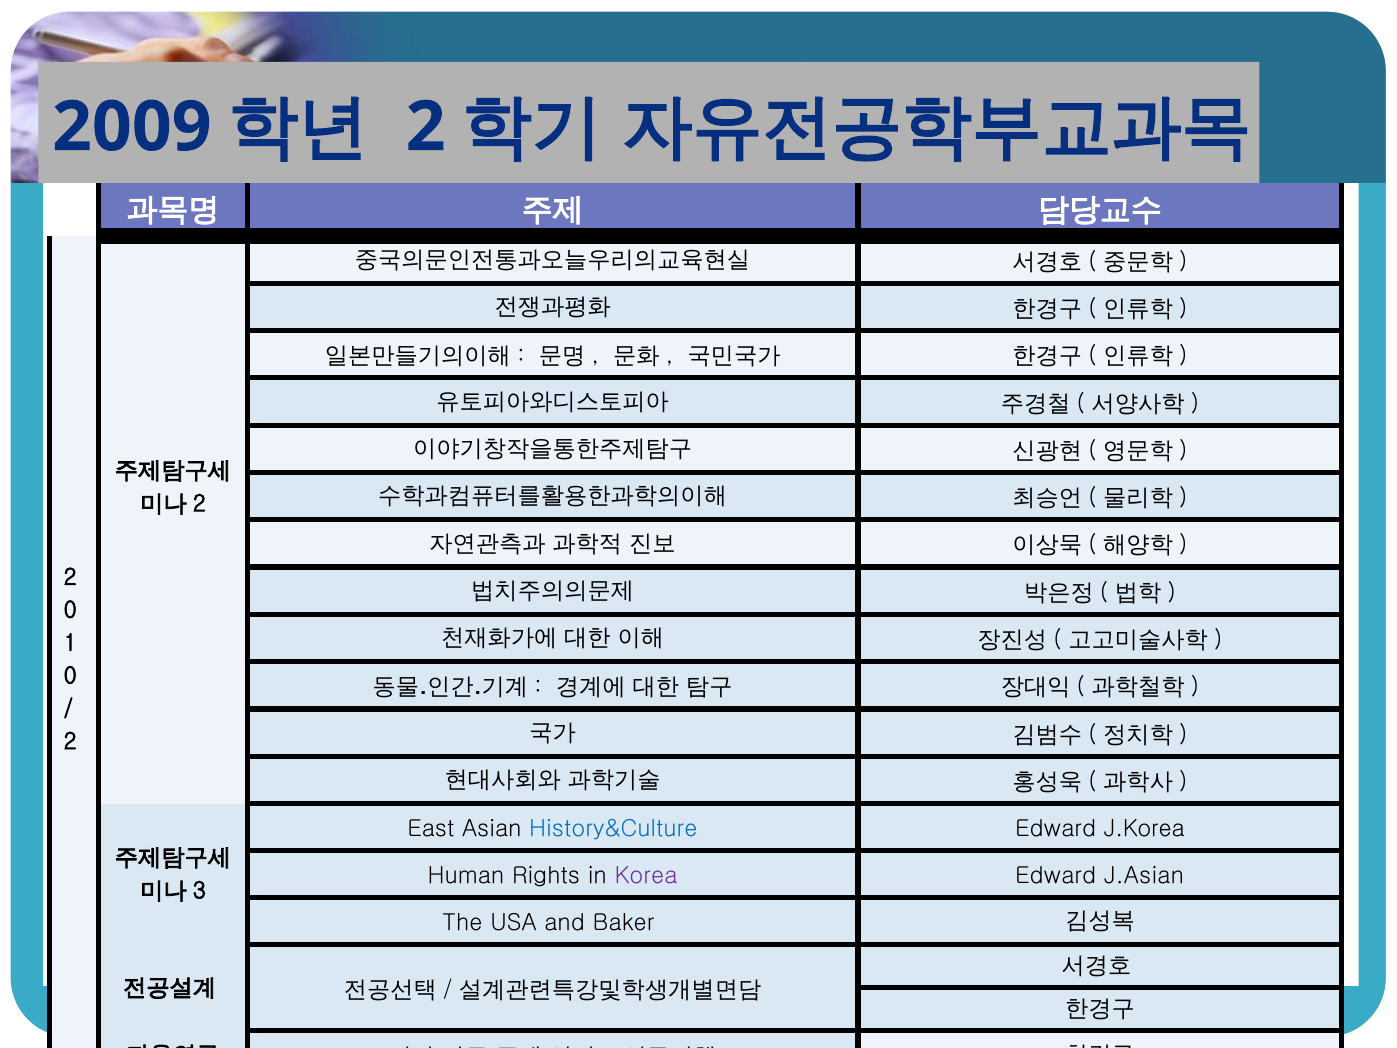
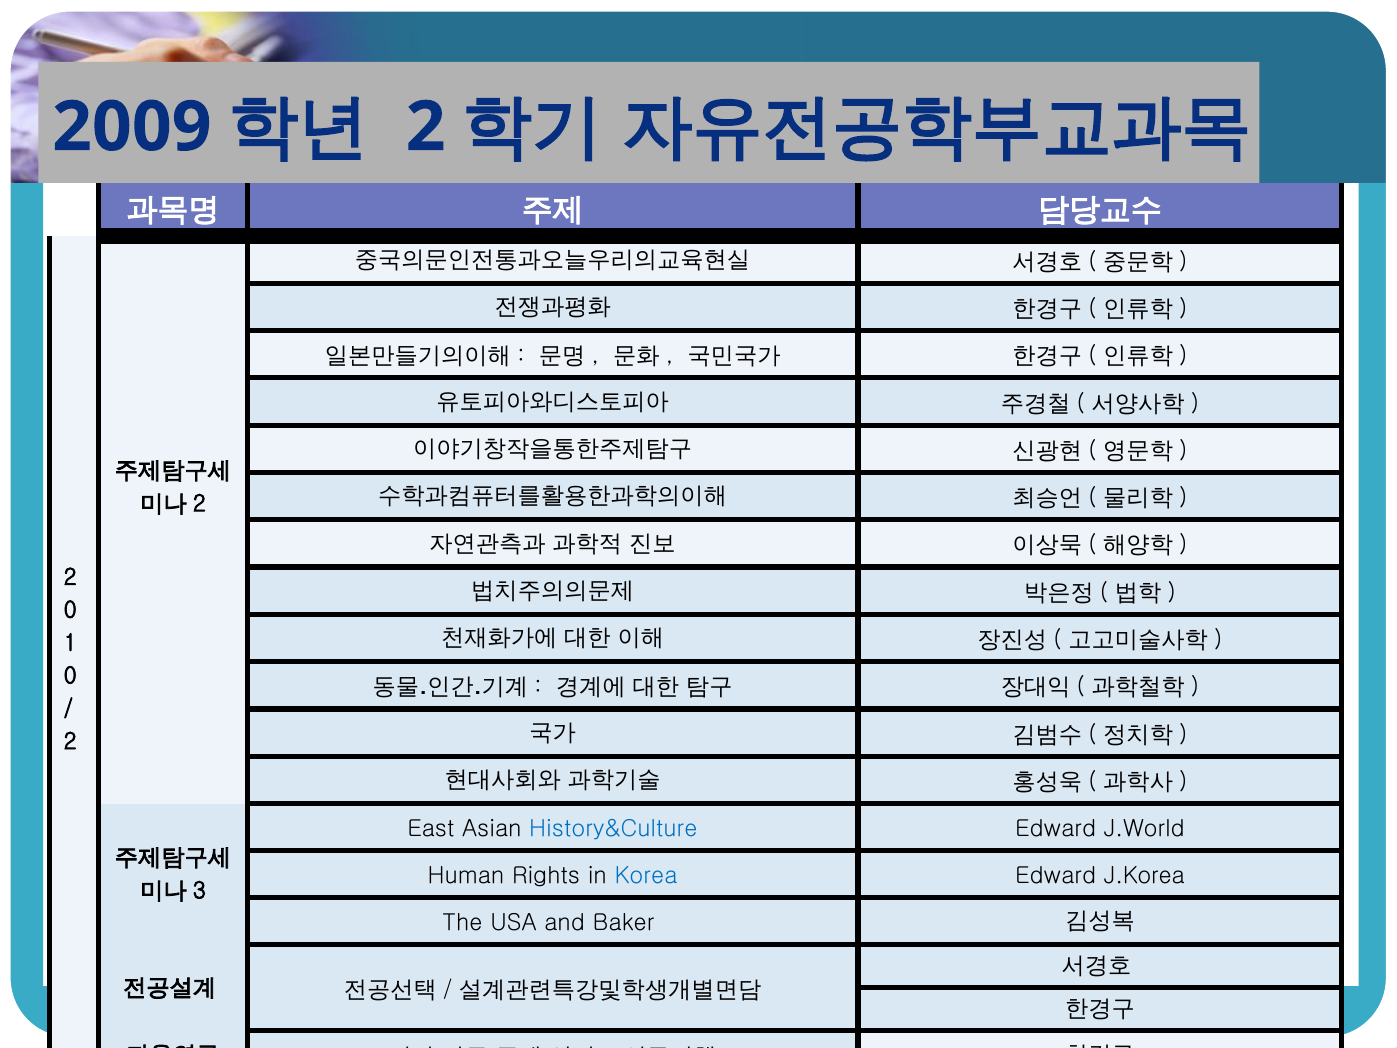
J.Korea: J.Korea -> J.World (1144, 829)
Korea colour: purple -> blue (646, 876)
J.Asian: J.Asian -> J.Korea (1144, 876)
